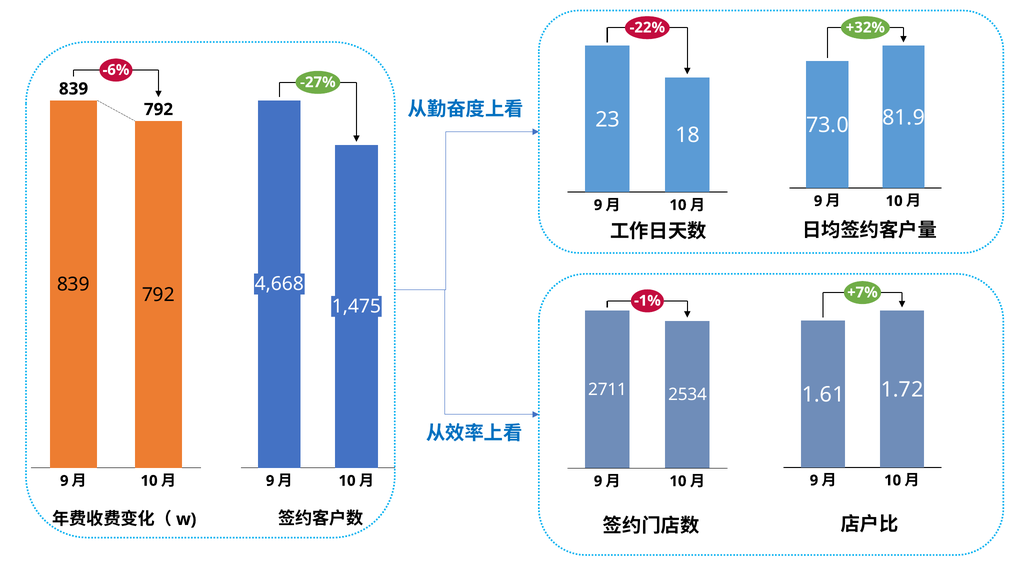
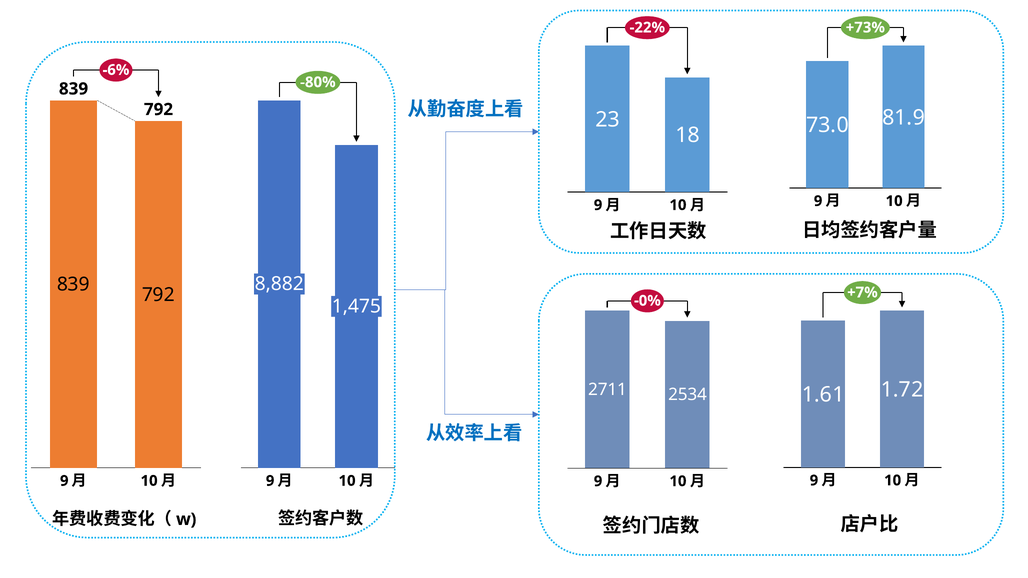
+32%: +32% -> +73% (865, 28)
-27%: -27% -> -80% (318, 82)
4,668: 4,668 -> 8,882 (279, 284)
-1%: -1% -> -0% (647, 301)
